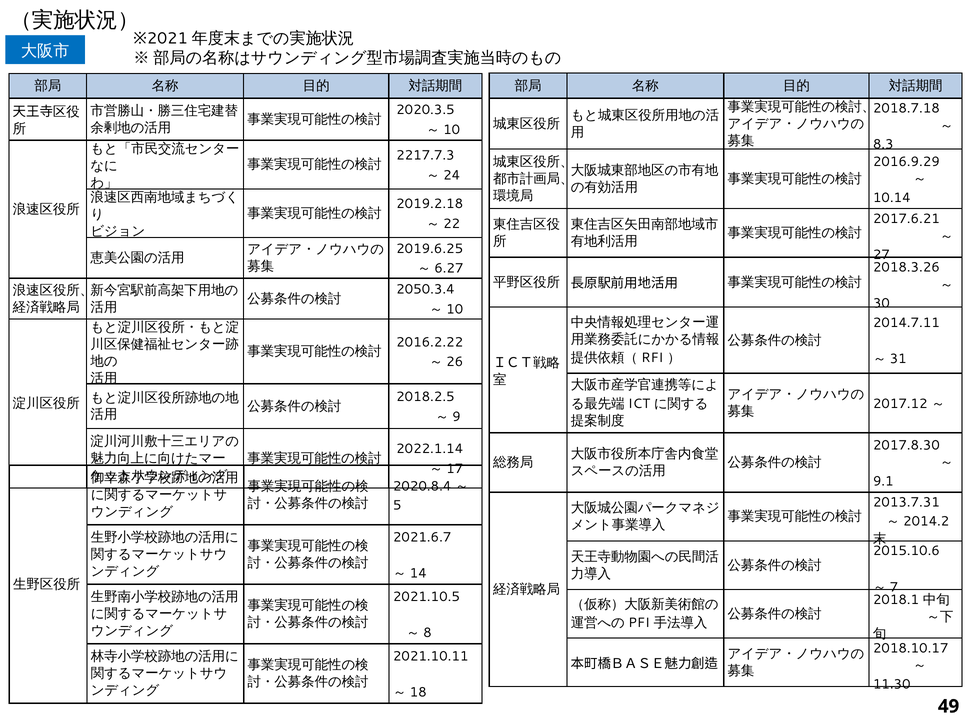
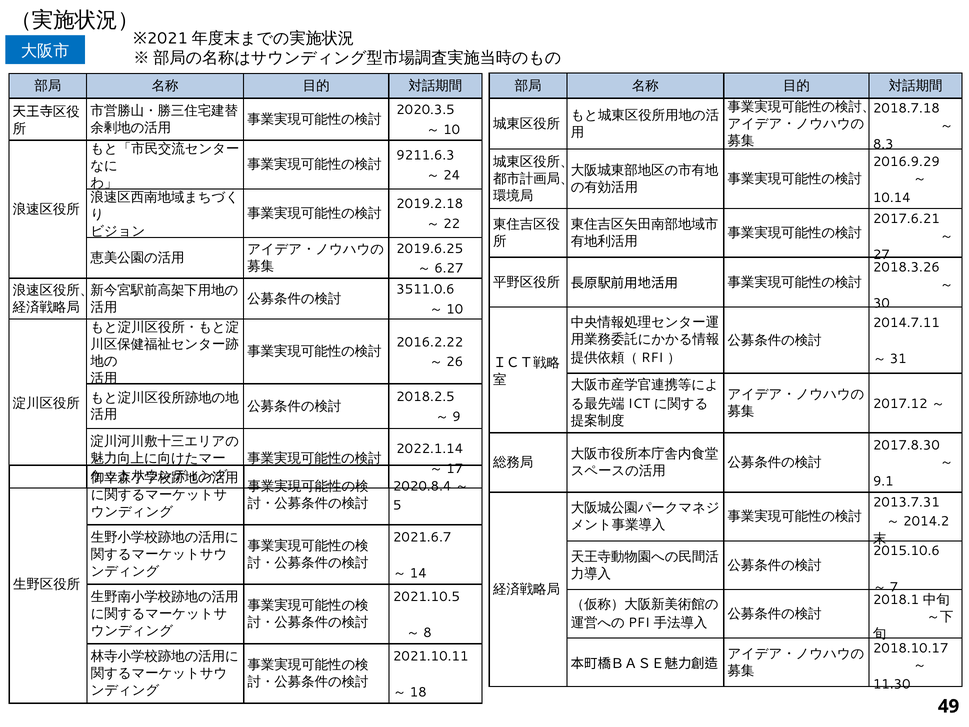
2217.7.3: 2217.7.3 -> 9211.6.3 (425, 155)
2050.3.4: 2050.3.4 -> 3511.0.6 (425, 289)
